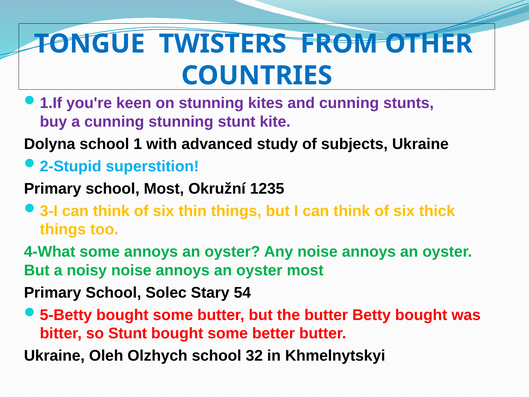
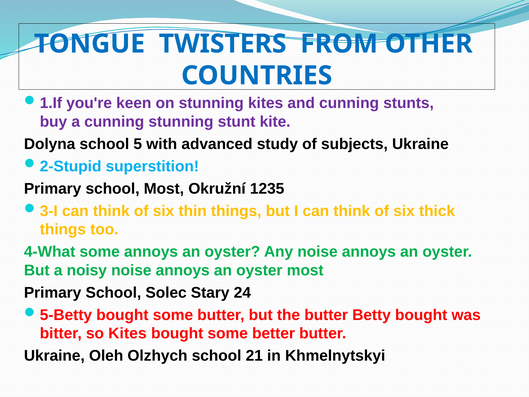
1: 1 -> 5 (138, 144)
54: 54 -> 24 (242, 293)
so Stunt: Stunt -> Kites (127, 333)
32: 32 -> 21 (254, 356)
